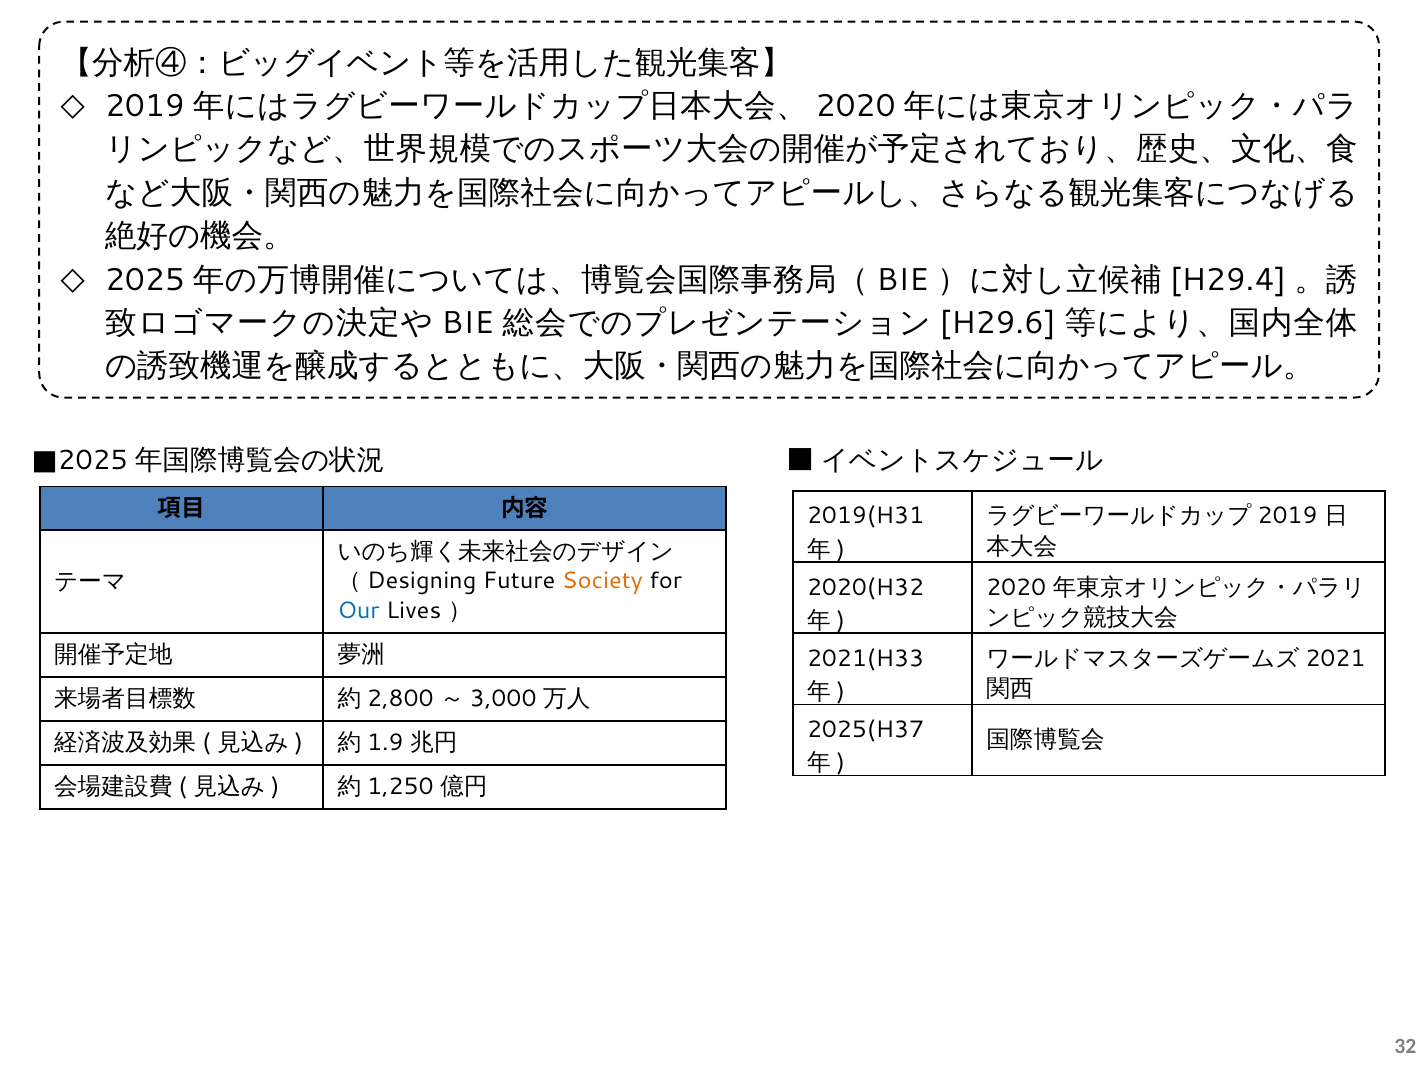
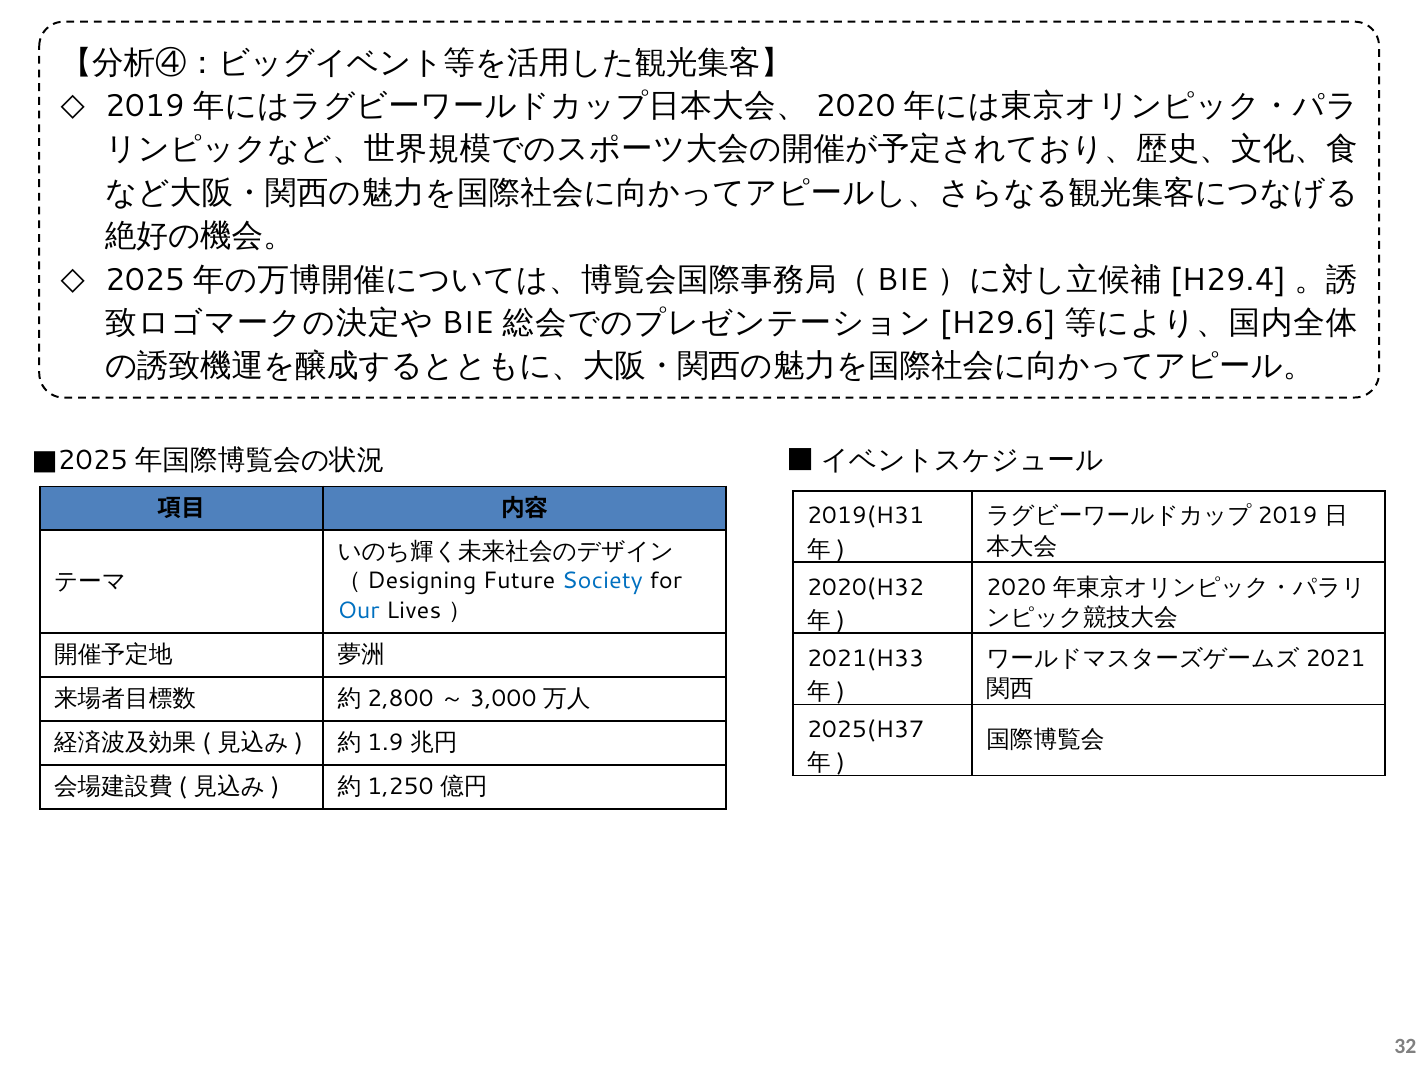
Society colour: orange -> blue (602, 581)
